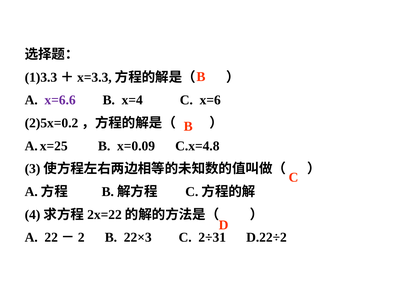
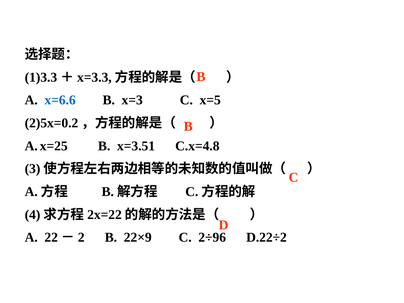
x=6.6 colour: purple -> blue (60, 100)
x=4: x=4 -> x=3 (132, 100)
x=6: x=6 -> x=5 (210, 100)
x=0.09: x=0.09 -> x=3.51 (136, 146)
22×3: 22×3 -> 22×9 (138, 237)
2÷31: 2÷31 -> 2÷96 (212, 237)
